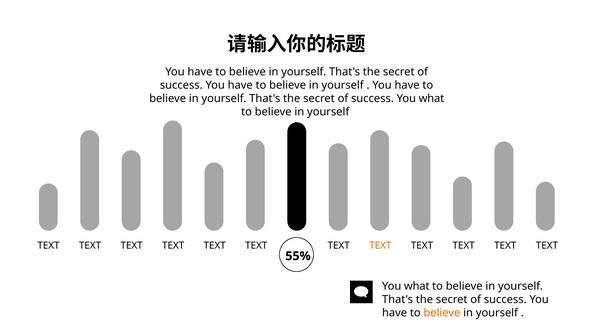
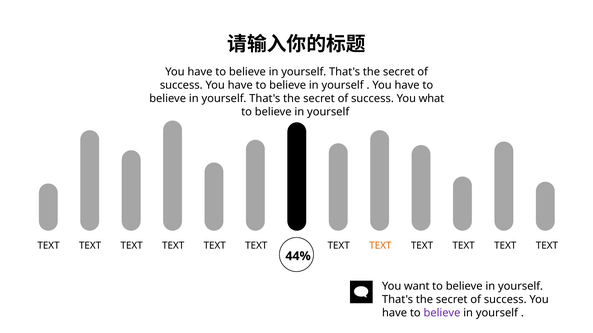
55%: 55% -> 44% (298, 256)
what: what -> want (417, 287)
believe colour: orange -> purple (442, 313)
